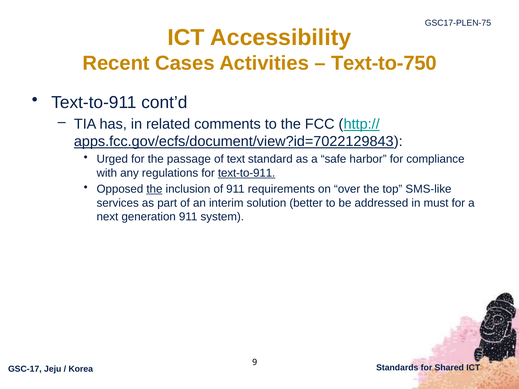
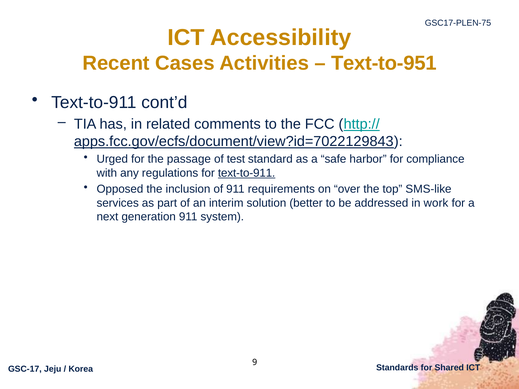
Text-to-750: Text-to-750 -> Text-to-951 (384, 63)
text: text -> test (236, 159)
the underline: present -> none (154, 189)
must: must -> work (436, 203)
